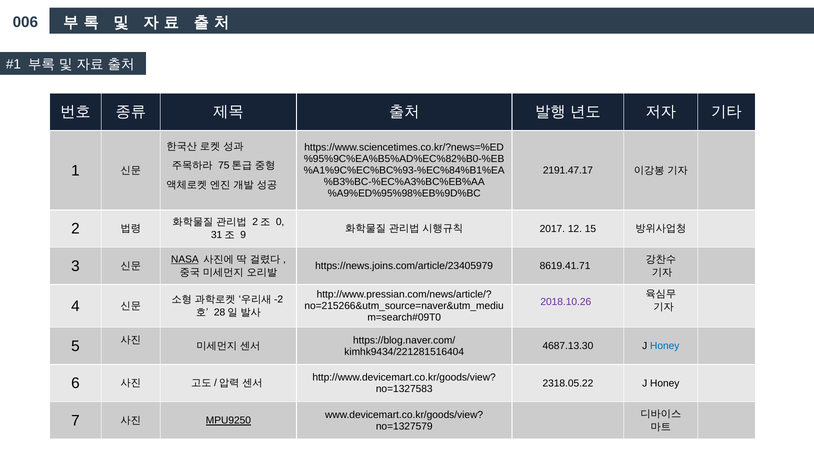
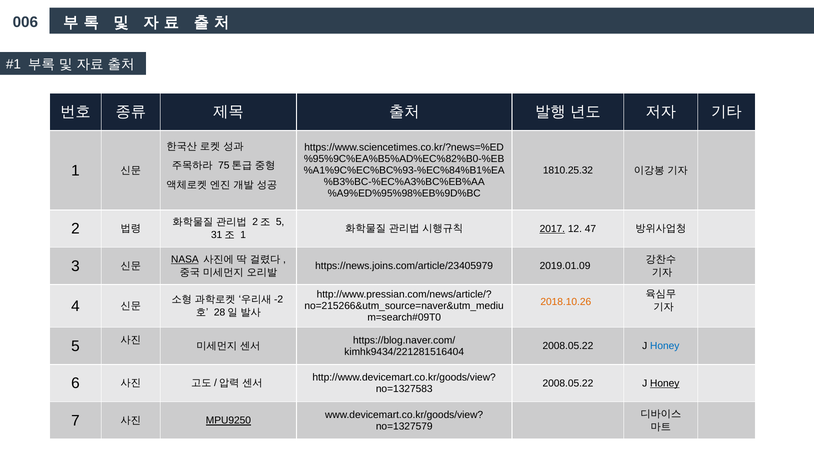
2191.47.17: 2191.47.17 -> 1810.25.32 (568, 170)
0: 0 -> 5 (280, 222)
2017 underline: none -> present (552, 229)
15: 15 -> 47 (590, 229)
9: 9 -> 1 (243, 235)
8619.41.71: 8619.41.71 -> 2019.01.09 (565, 266)
2018.10.26 colour: purple -> orange (566, 302)
4687.13.30: 4687.13.30 -> 2008.05.22 (568, 346)
2318.05.22: 2318.05.22 -> 2008.05.22 (568, 383)
Honey underline: none -> present (665, 383)
